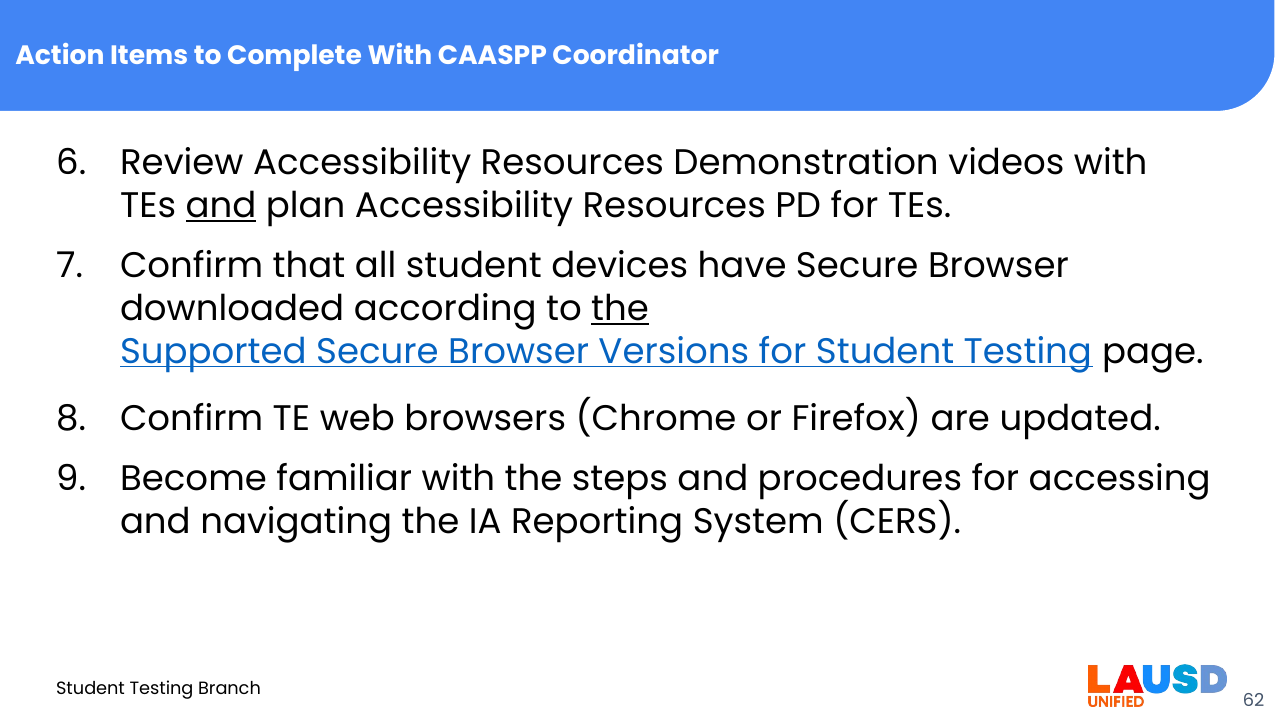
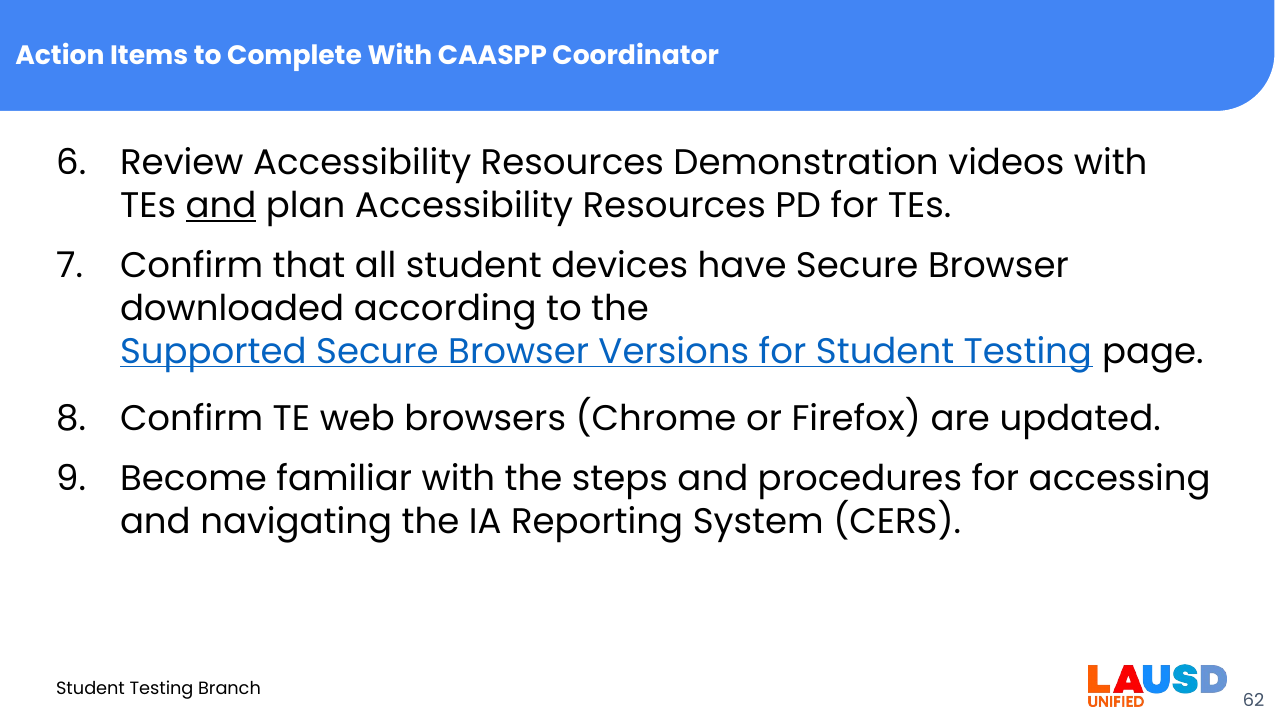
the underline: present -> none (620, 309)
